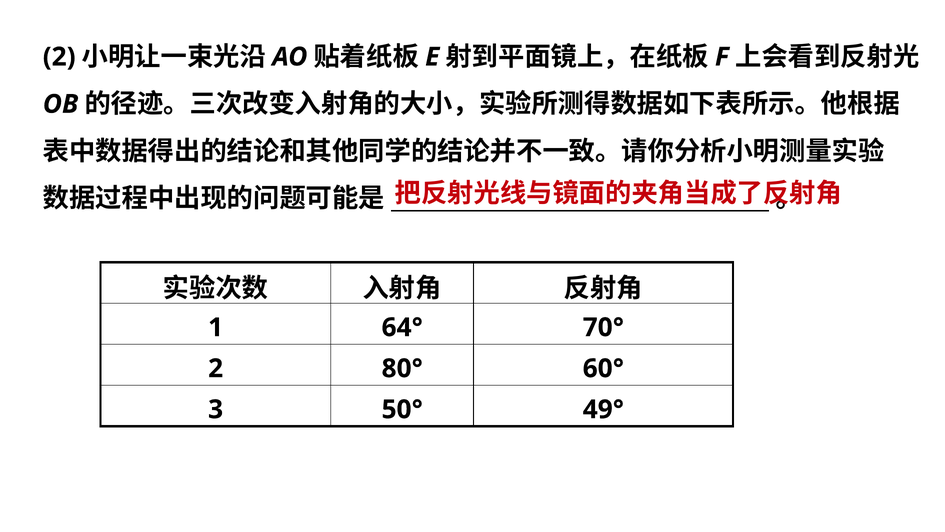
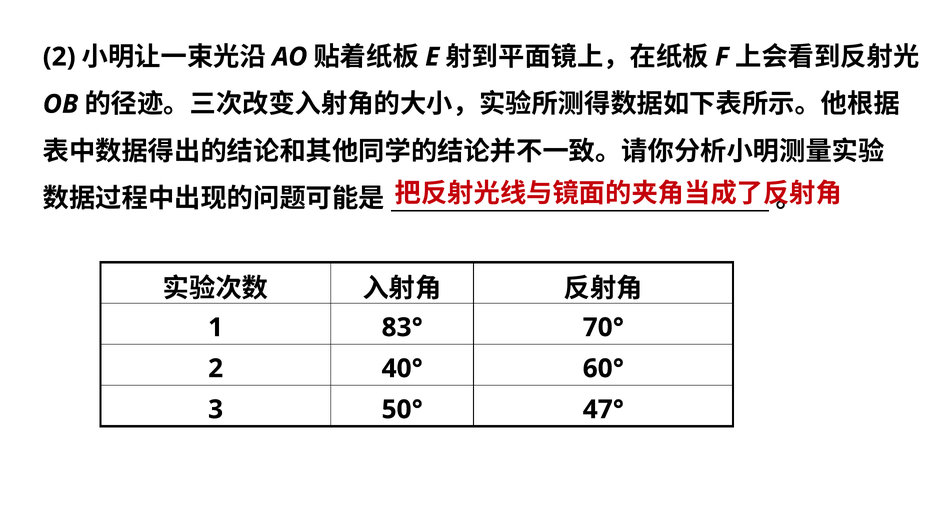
64°: 64° -> 83° (402, 327)
80°: 80° -> 40° (402, 368)
49°: 49° -> 47° (603, 409)
